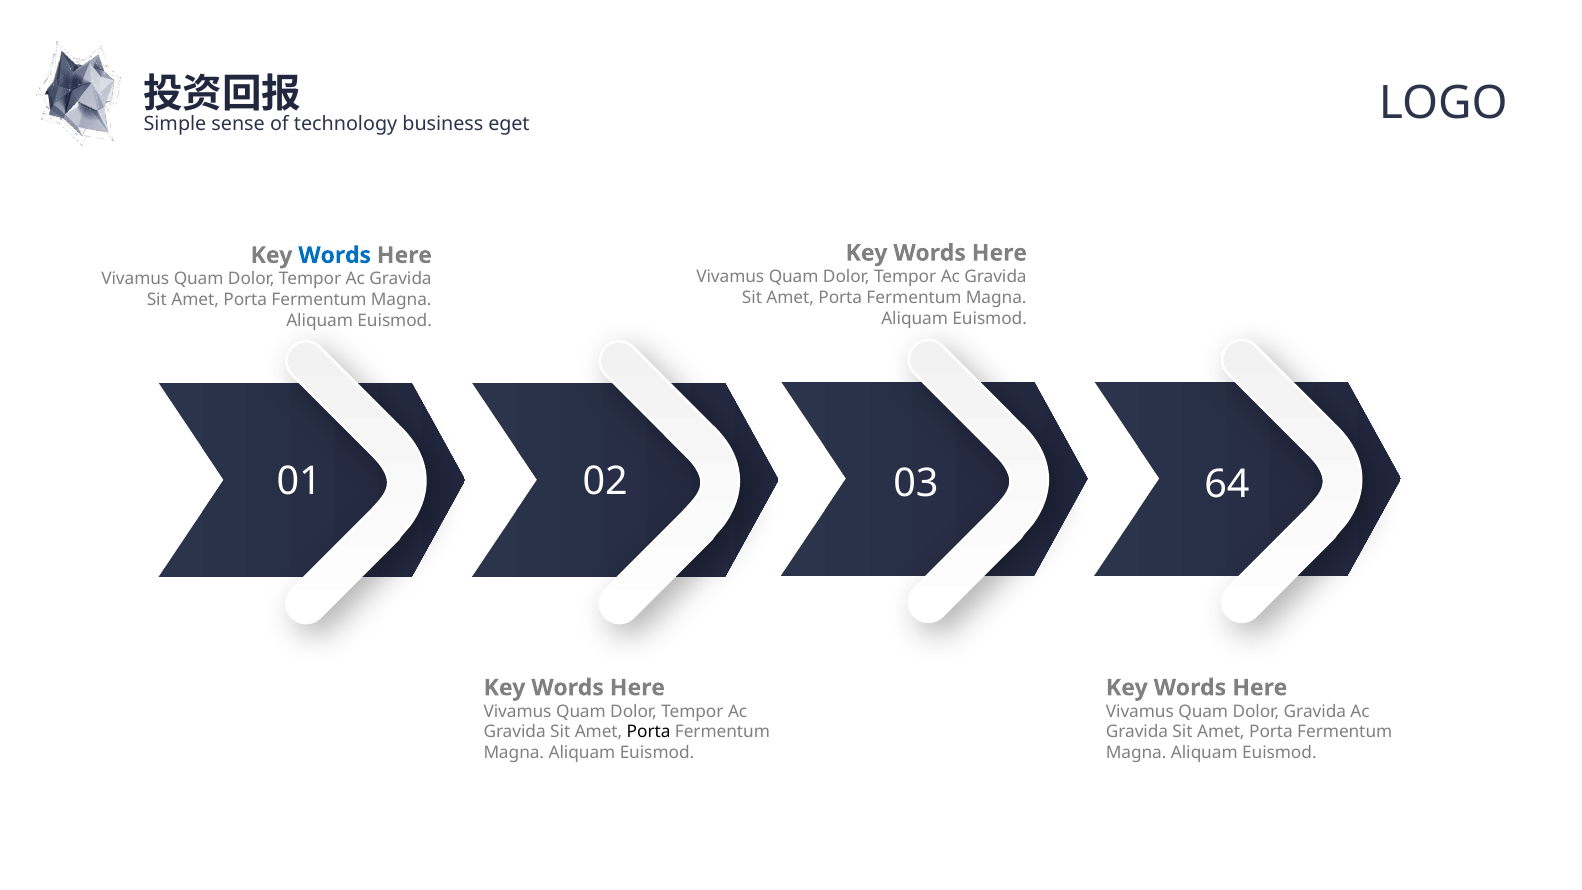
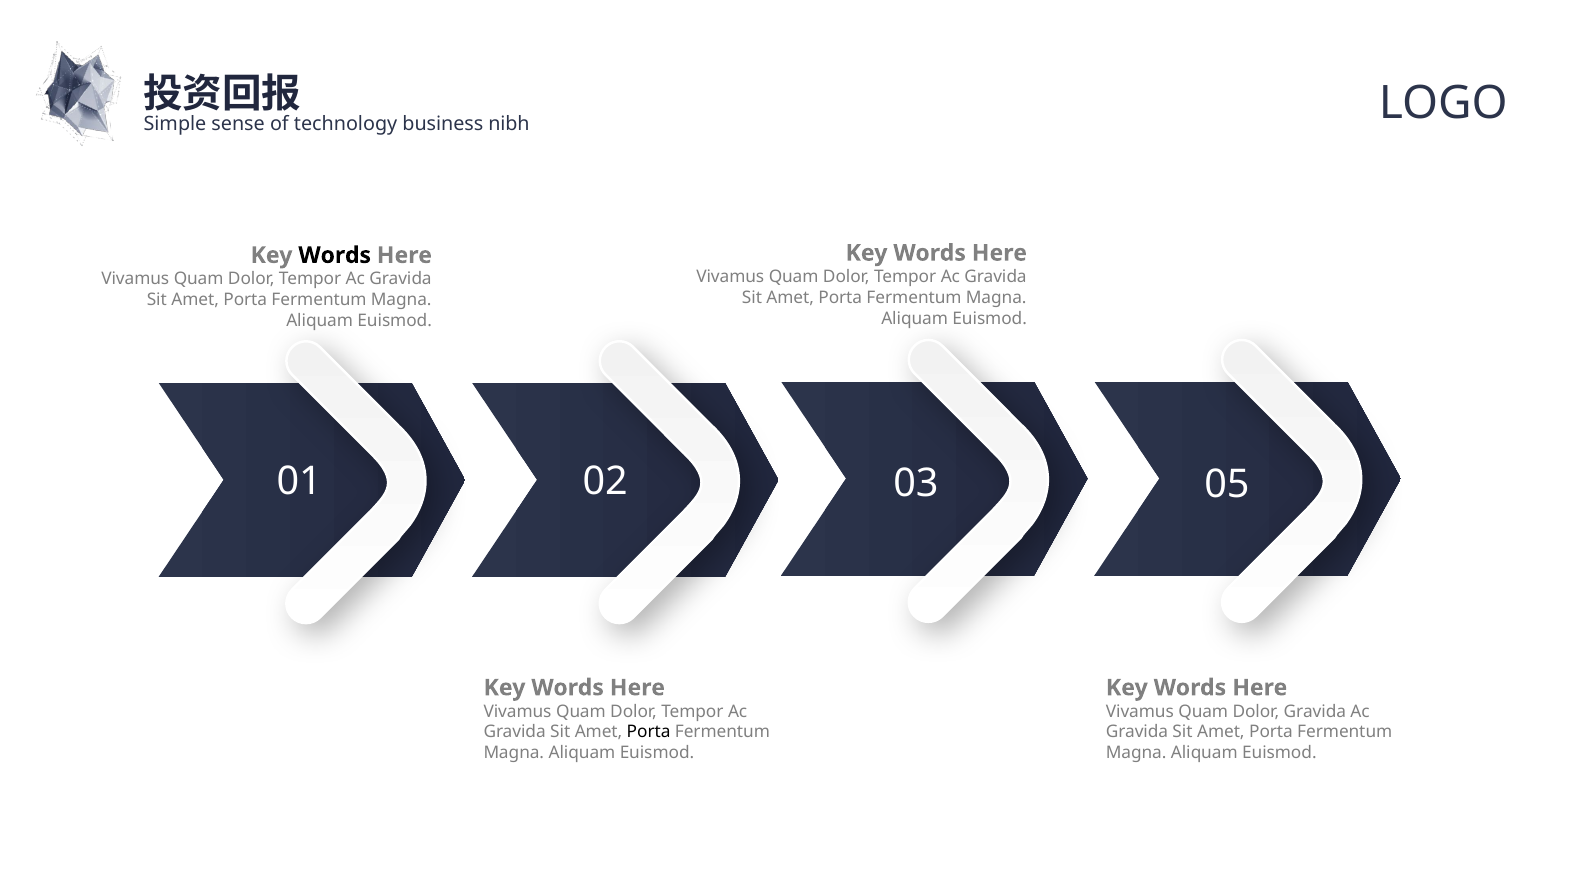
eget: eget -> nibh (509, 124)
Words colour: blue -> black (335, 255)
64: 64 -> 05 (1227, 484)
